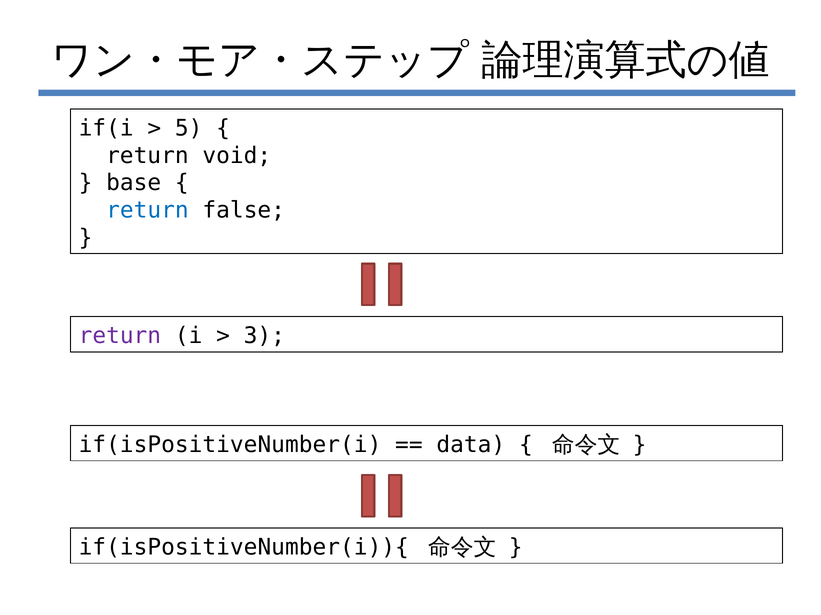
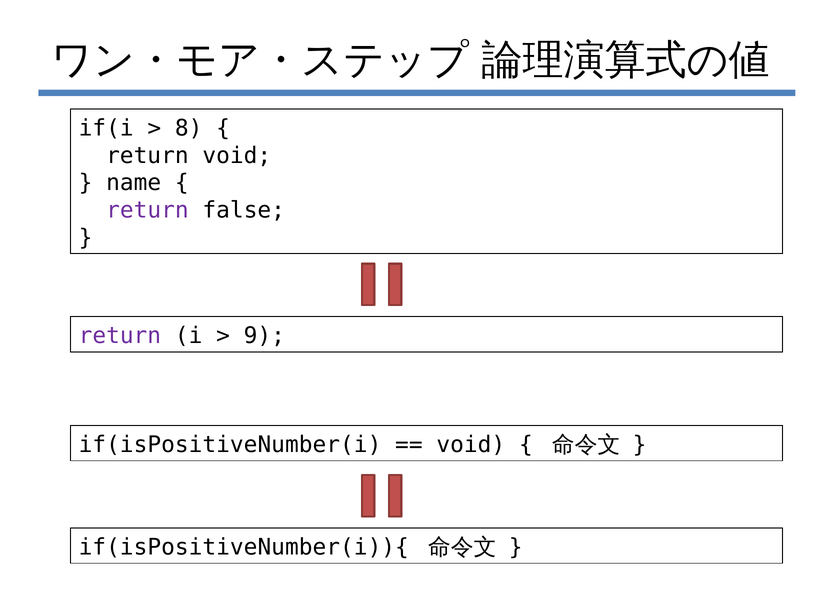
5: 5 -> 8 (189, 128)
base: base -> name (134, 183)
return colour: blue -> purple (147, 210)
3: 3 -> 9 (264, 336)
data: data -> void (471, 445)
